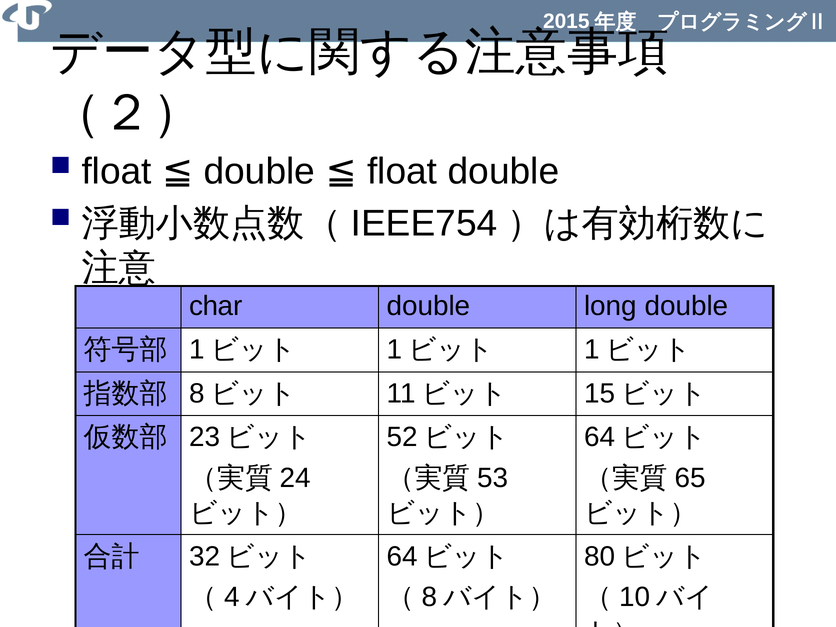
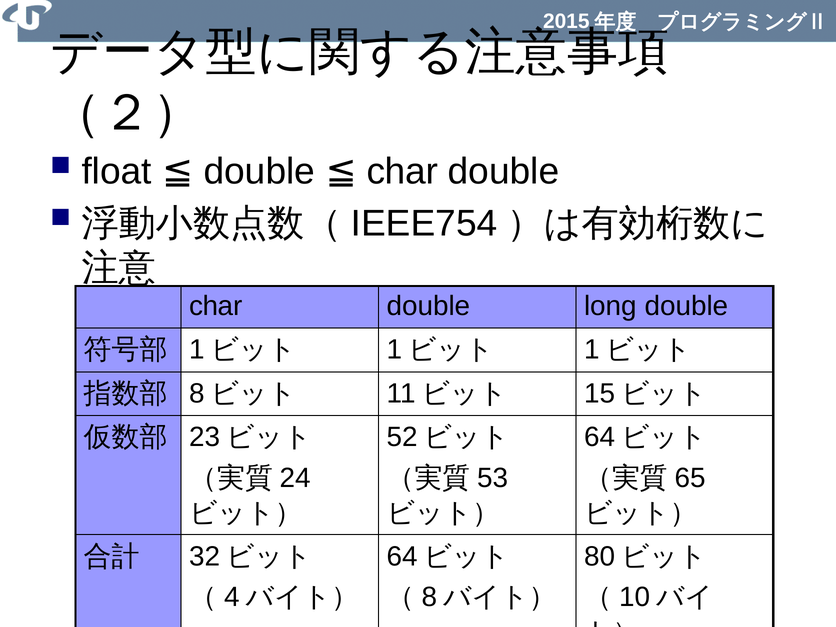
double float: float -> char (402, 171)
